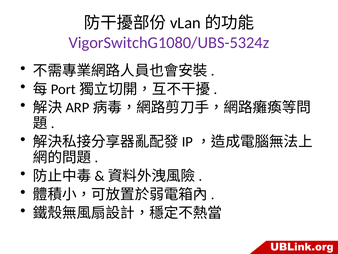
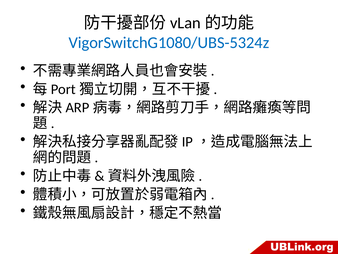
VigorSwitchG1080/UBS-5324z colour: purple -> blue (169, 43)
